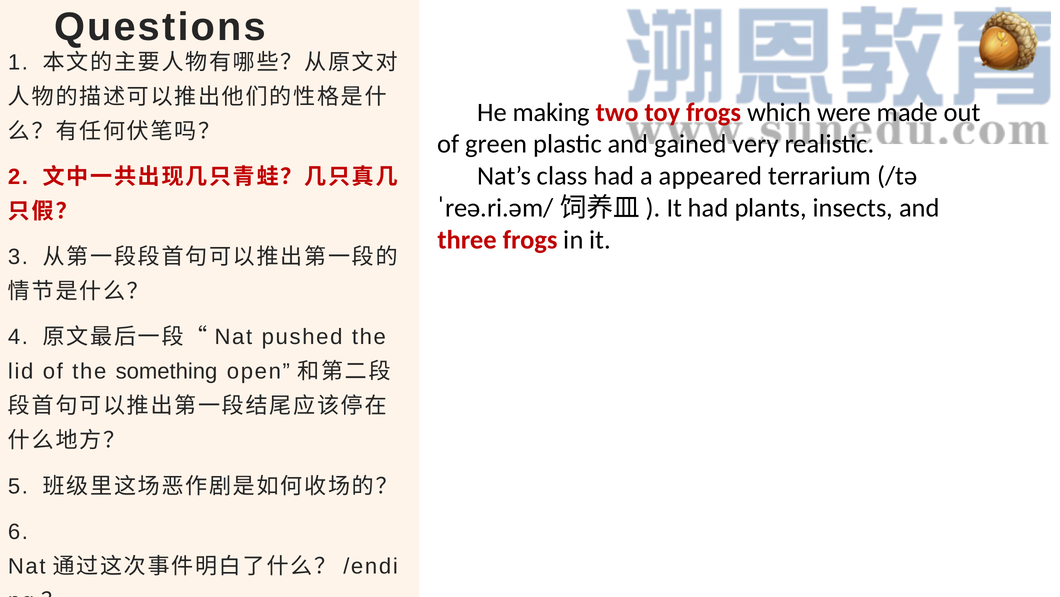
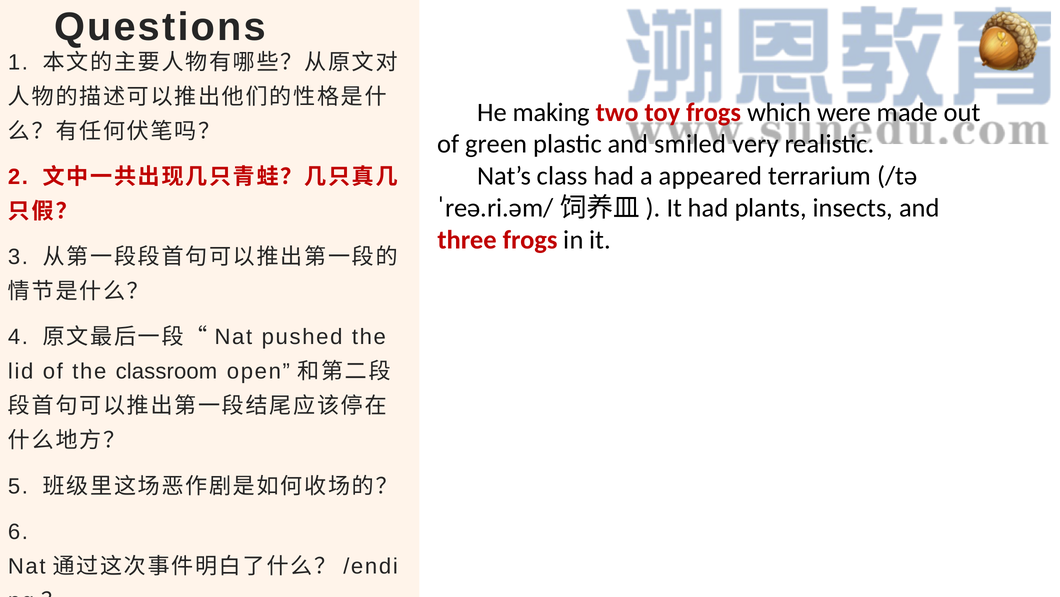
gained: gained -> smiled (690, 144)
something: something -> classroom (166, 371)
